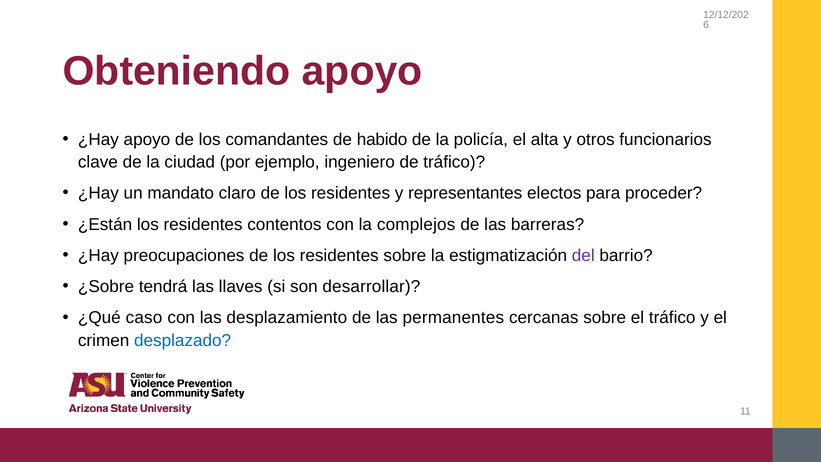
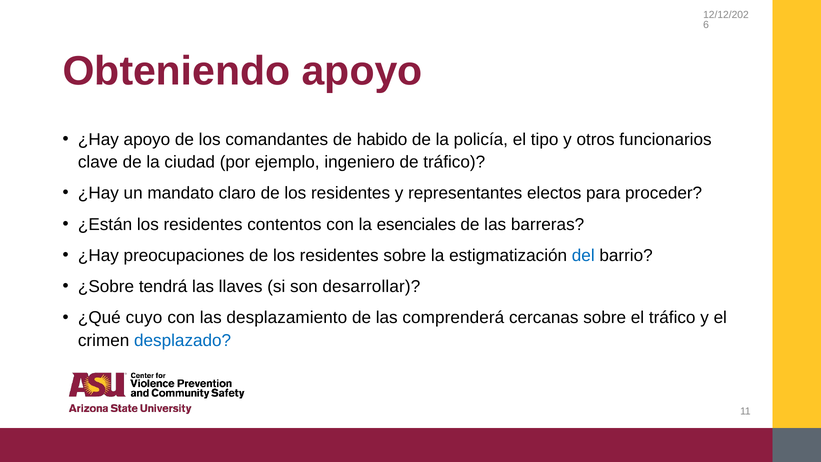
alta: alta -> tipo (545, 140)
complejos: complejos -> esenciales (416, 224)
del colour: purple -> blue (583, 255)
caso: caso -> cuyo (144, 318)
permanentes: permanentes -> comprenderá (453, 318)
